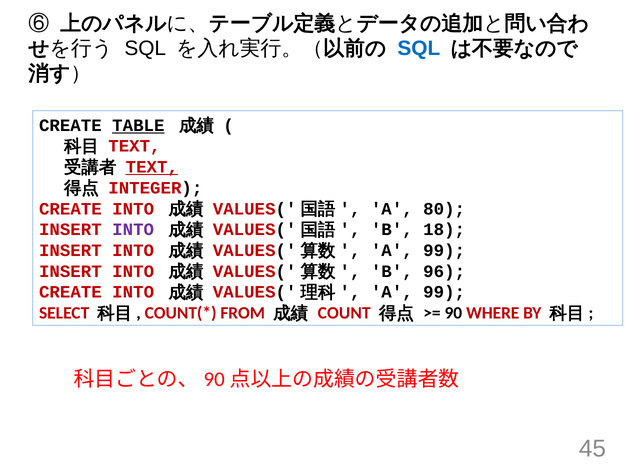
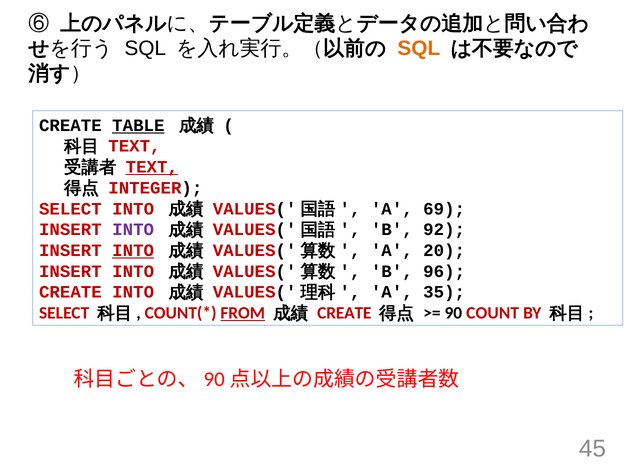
SQL colour: blue -> orange (419, 48)
CREATE: CREATE -> SELECT (70, 209)
80: 80 -> 69 (444, 209)
18: 18 -> 92 (444, 230)
INTO underline: none -> present (133, 251)
99: 99 -> 20 (444, 251)
99: 99 -> 35 (444, 293)
FROM underline: none -> present (243, 313)
COUNT: COUNT -> CREATE (344, 313)
WHERE: WHERE -> COUNT (493, 313)
